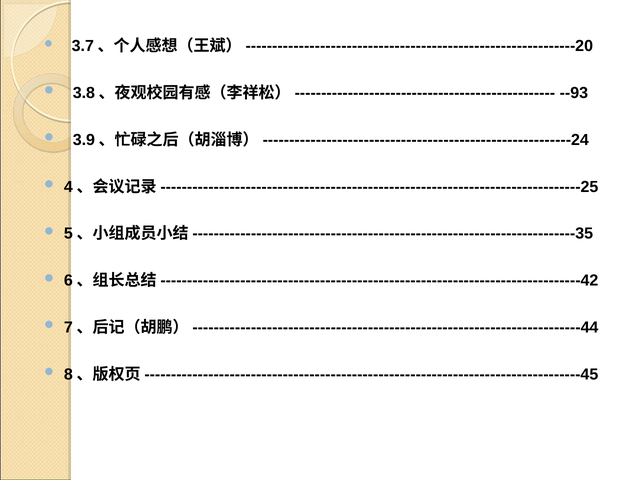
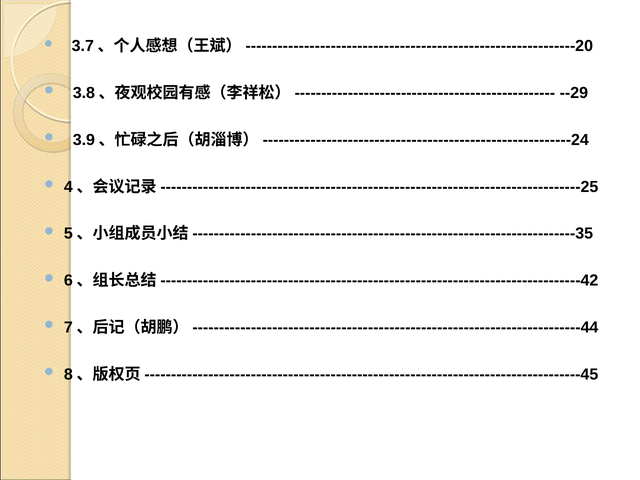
--93: --93 -> --29 (574, 93)
